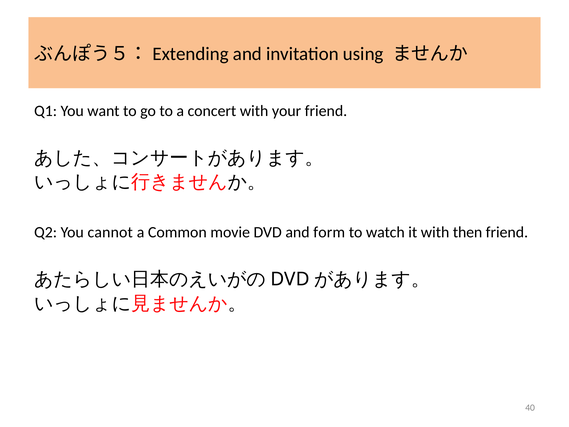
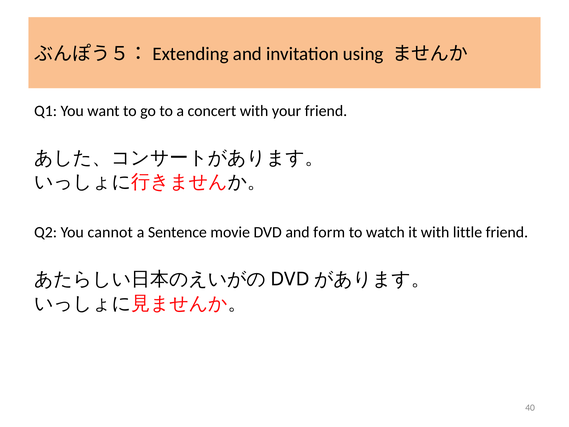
Common: Common -> Sentence (177, 232)
then: then -> little (468, 232)
